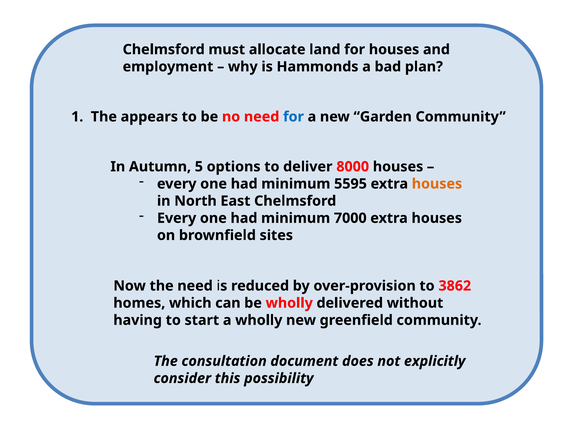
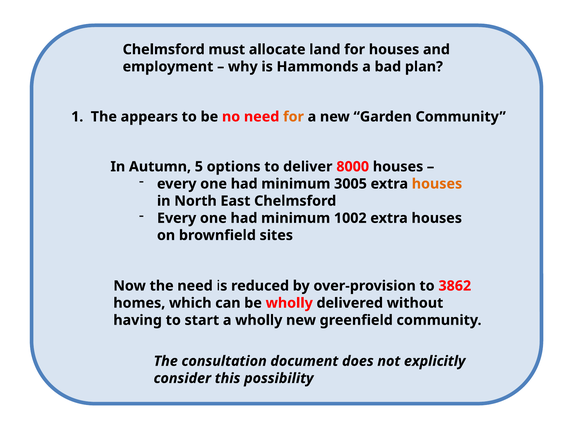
for colour: blue -> orange (293, 117)
5595: 5595 -> 3005 (350, 184)
7000: 7000 -> 1002 (350, 219)
